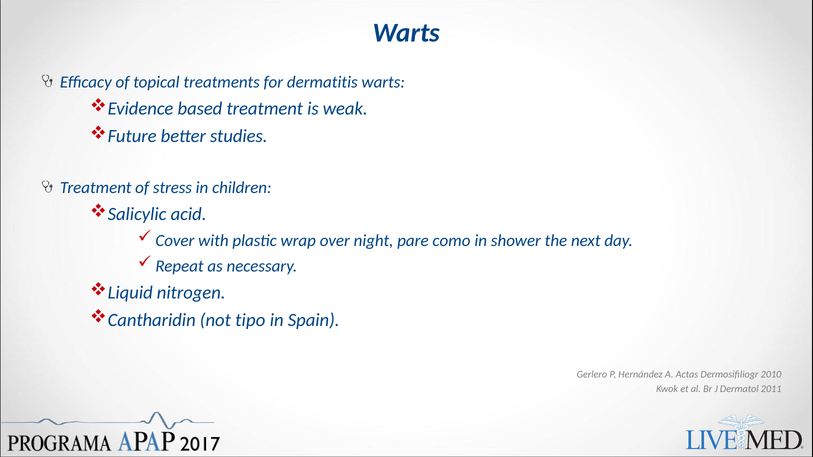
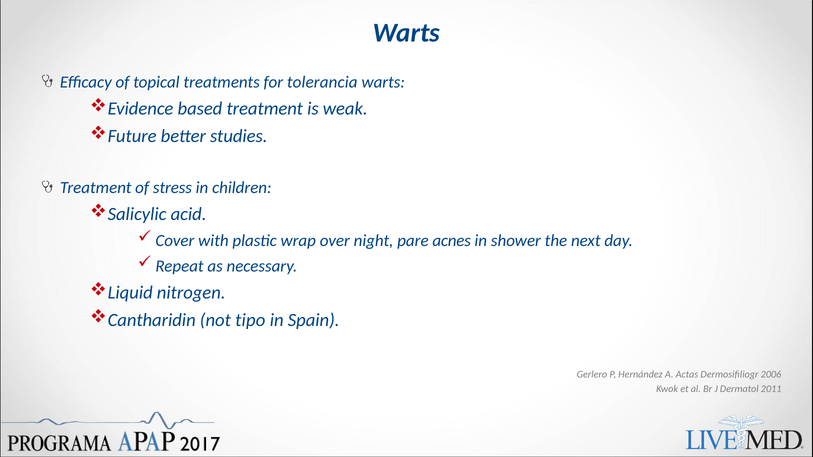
dermatitis: dermatitis -> tolerancia (322, 82)
como: como -> acnes (452, 241)
2010: 2010 -> 2006 (771, 375)
